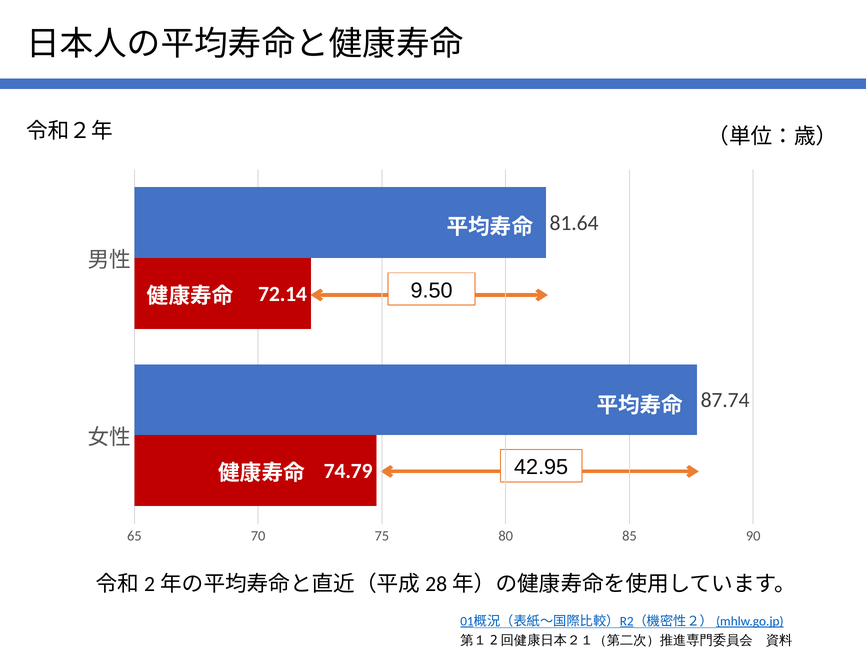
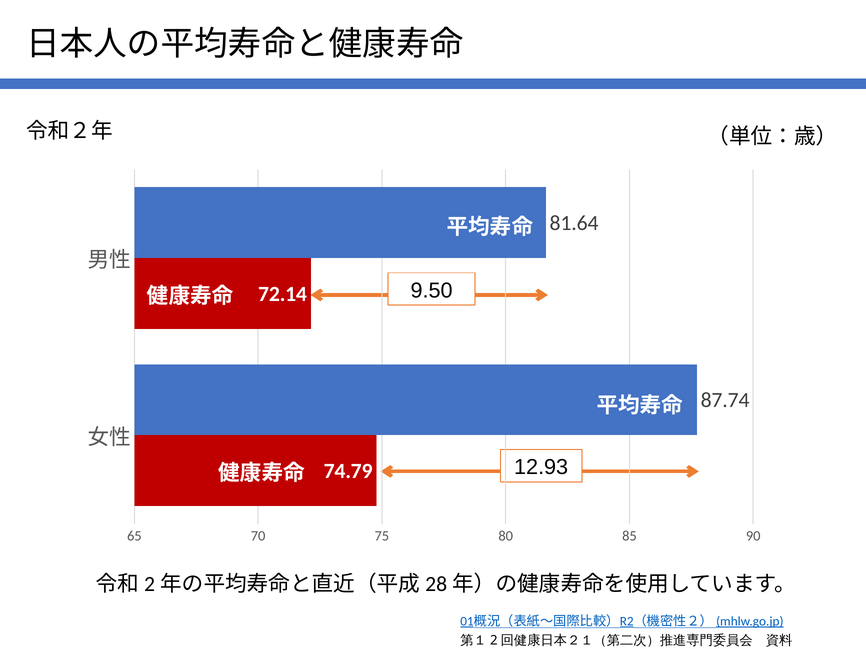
42.95: 42.95 -> 12.93 (541, 468)
